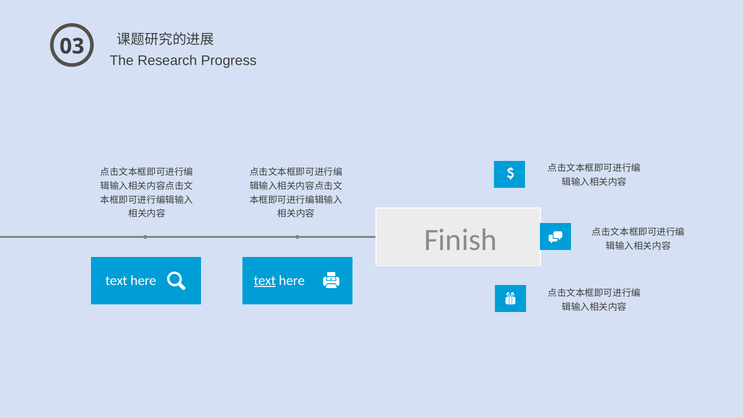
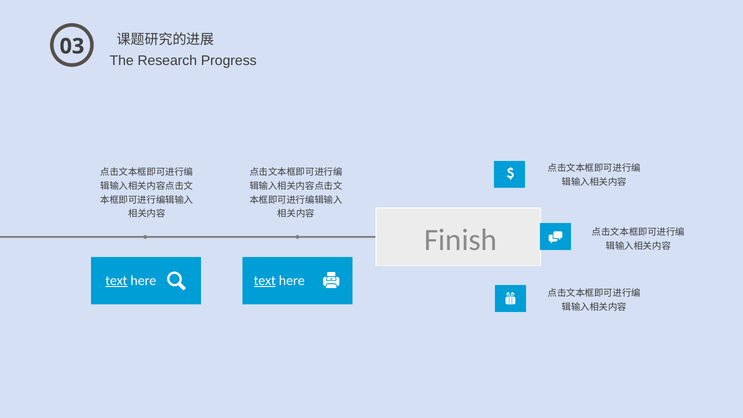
text underline: none -> present (116, 281)
